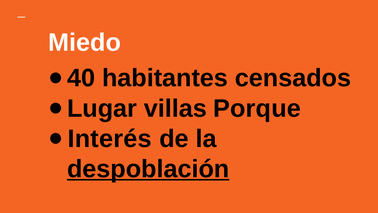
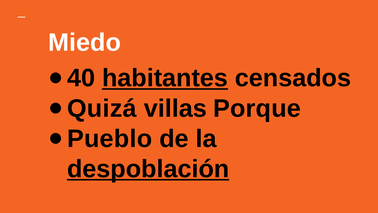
habitantes underline: none -> present (165, 78)
Lugar: Lugar -> Quizá (102, 108)
Interés: Interés -> Pueblo (110, 138)
